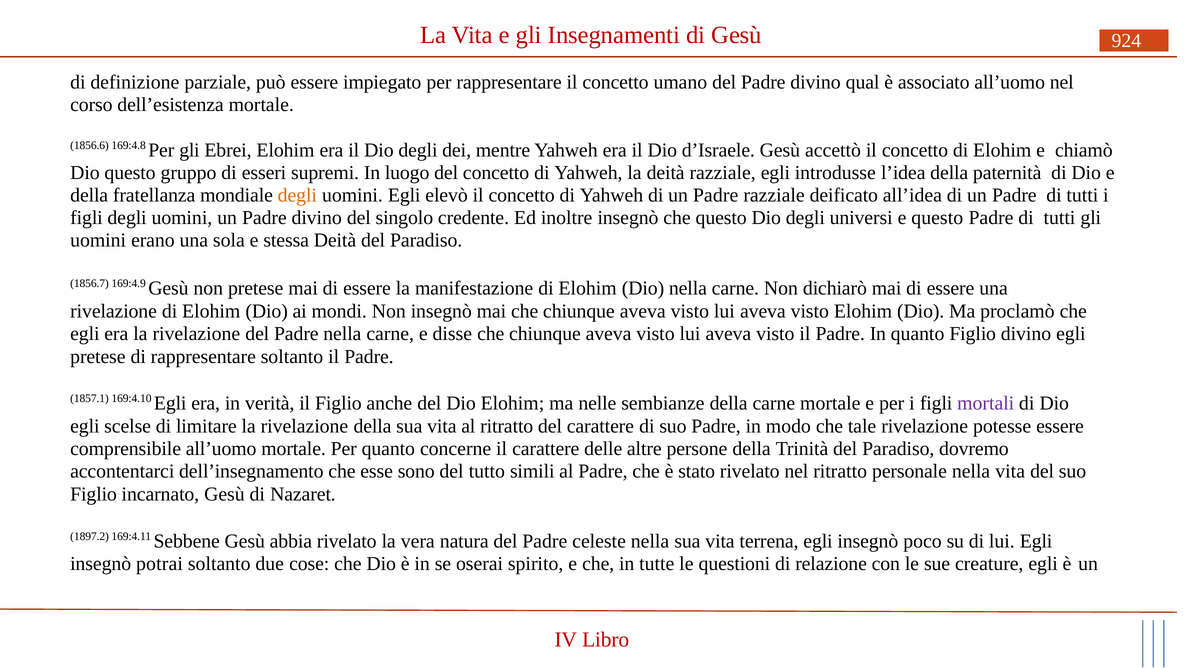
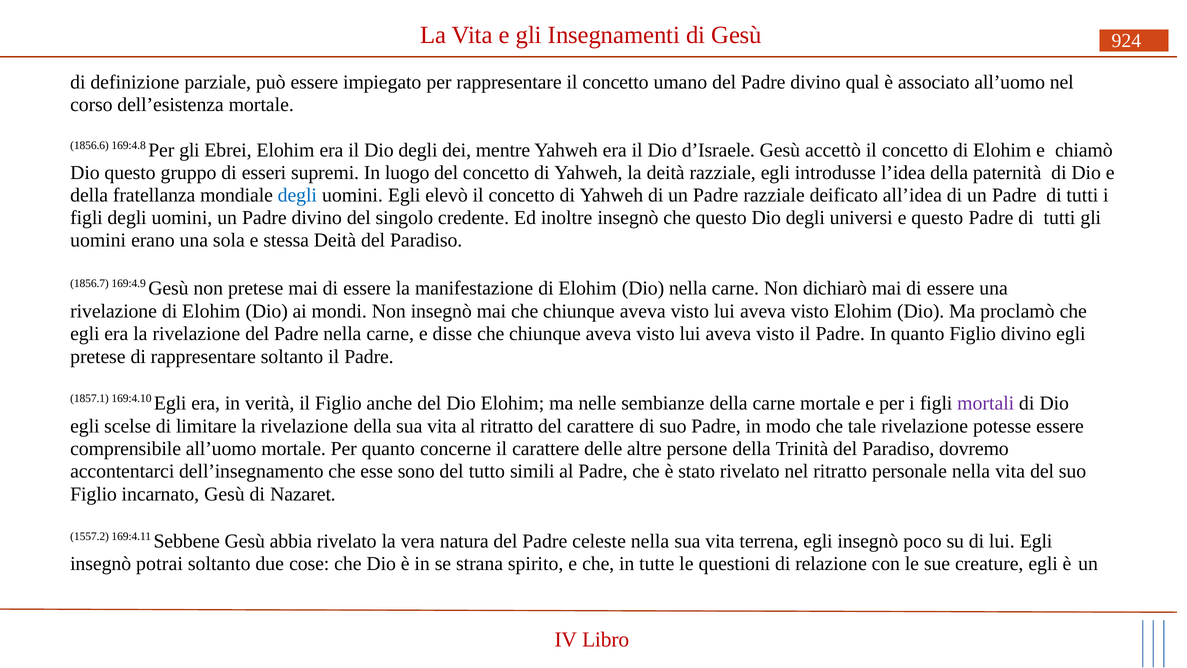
degli colour: orange -> blue (297, 195)
1897.2: 1897.2 -> 1557.2 (90, 537)
oserai: oserai -> strana (480, 564)
